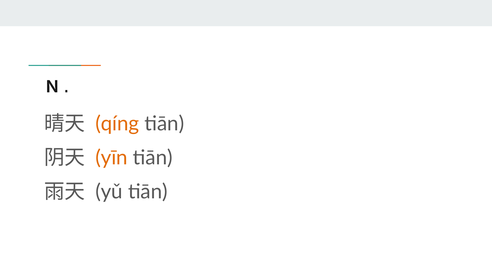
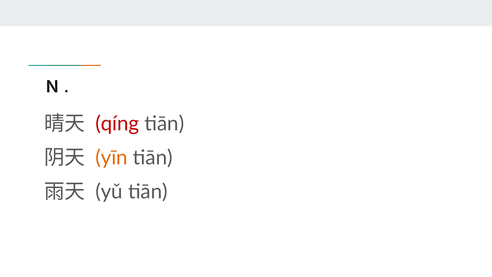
qíng colour: orange -> red (117, 124)
